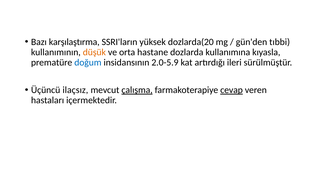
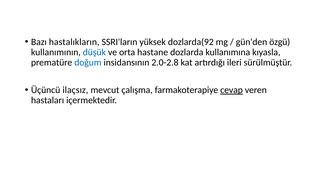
karşılaştırma: karşılaştırma -> hastalıkların (74, 42)
dozlarda(20: dozlarda(20 -> dozlarda(92 (191, 42)
tıbbi: tıbbi -> özgü (280, 42)
düşük colour: orange -> blue (94, 52)
2.0-5.9: 2.0-5.9 -> 2.0-2.8 (165, 63)
çalışma underline: present -> none (137, 90)
